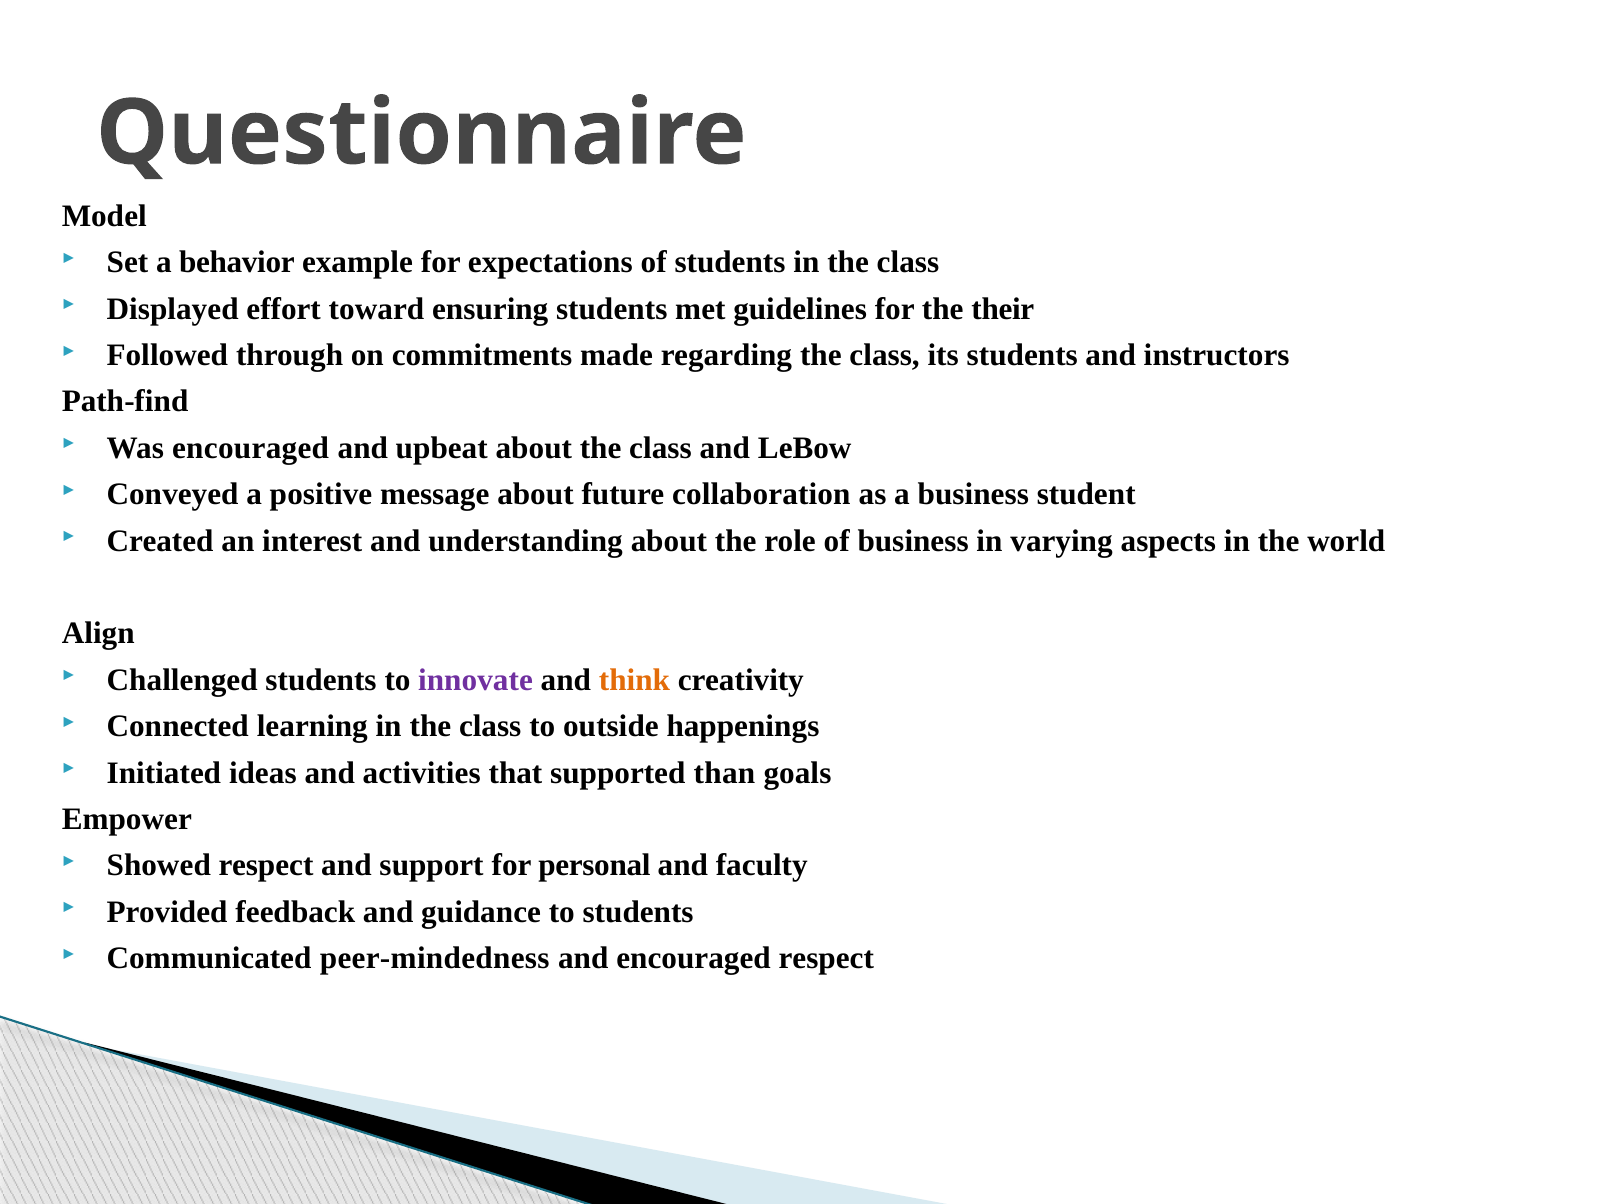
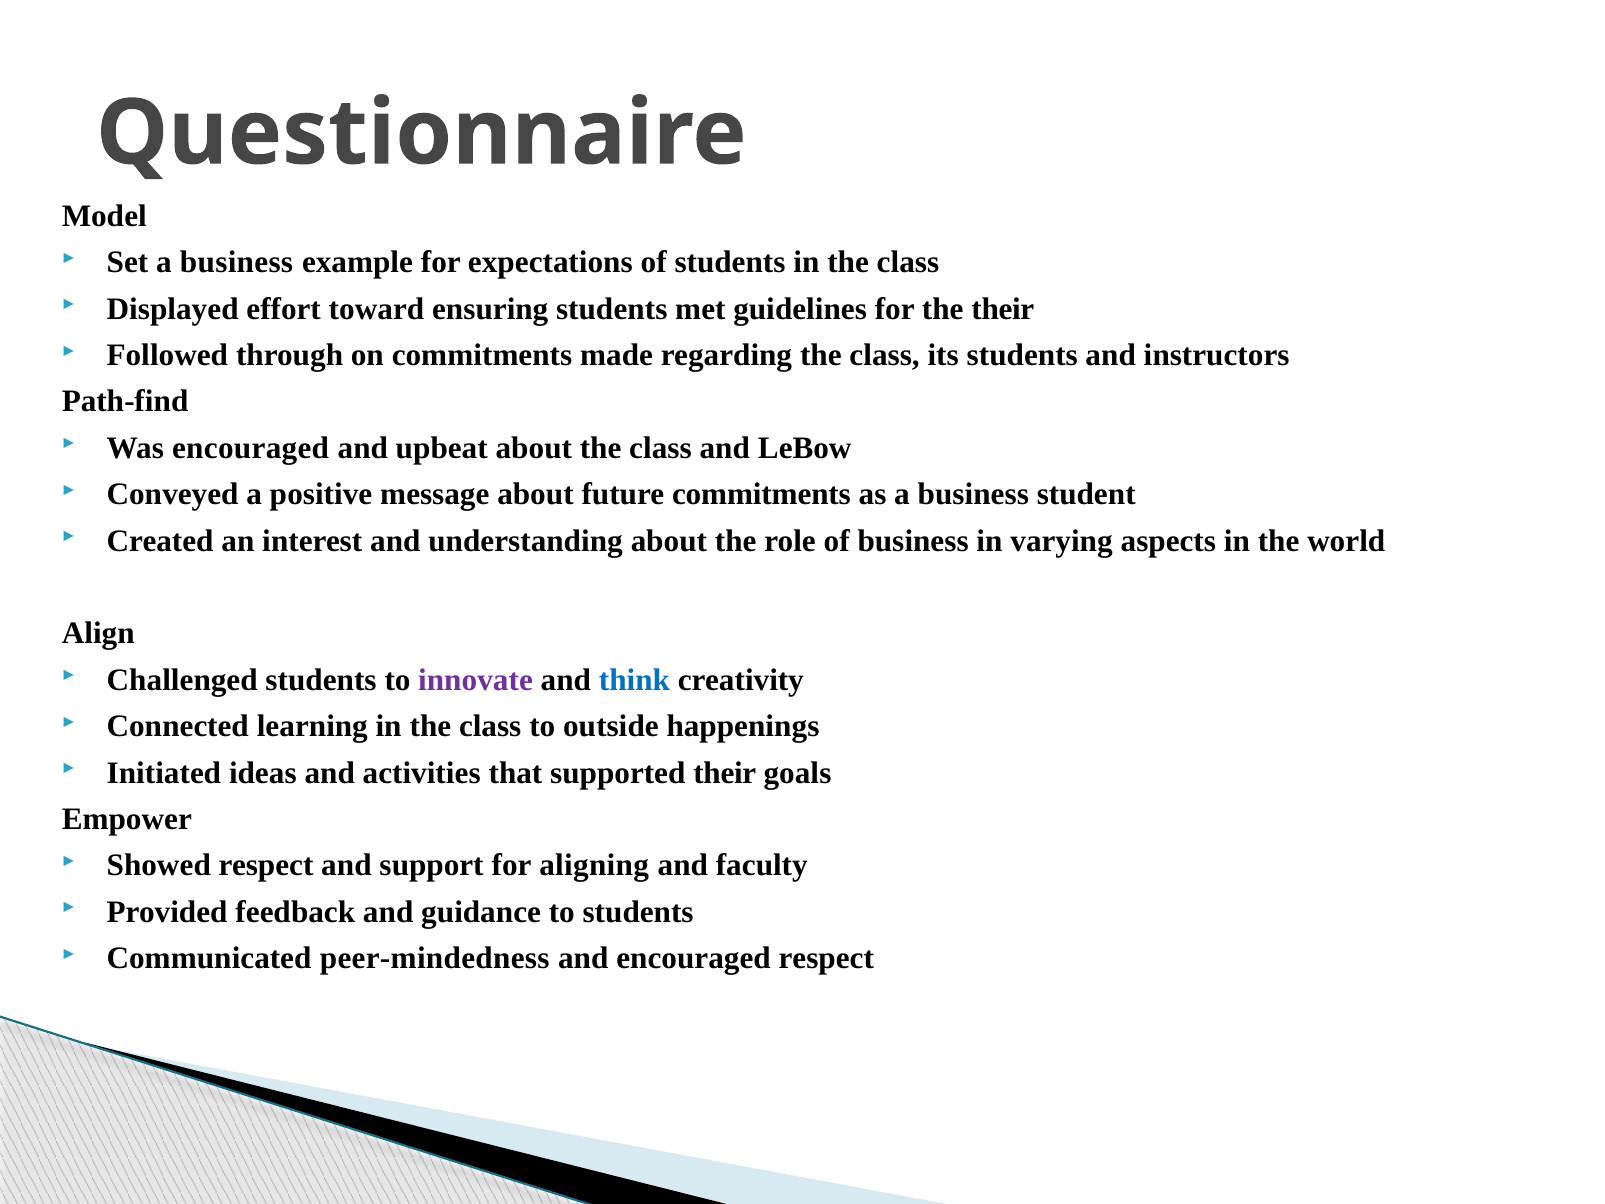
Set a behavior: behavior -> business (237, 262)
future collaboration: collaboration -> commitments (761, 494)
think colour: orange -> blue (634, 680)
supported than: than -> their (725, 773)
personal: personal -> aligning (594, 865)
